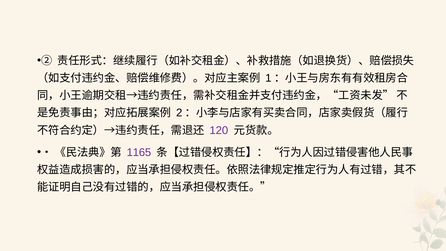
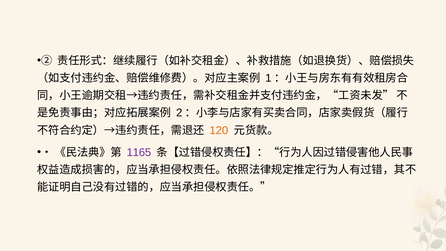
120 colour: purple -> orange (219, 130)
